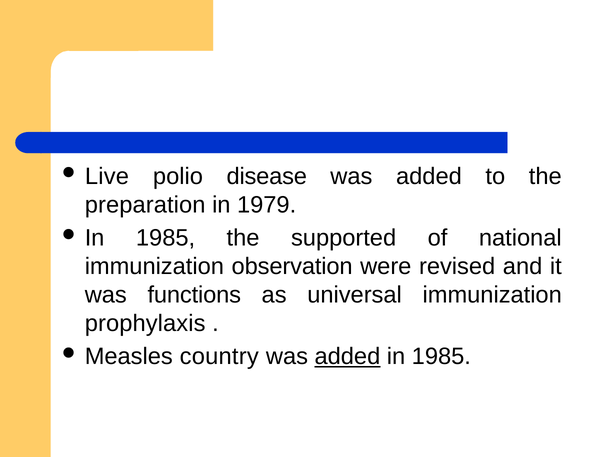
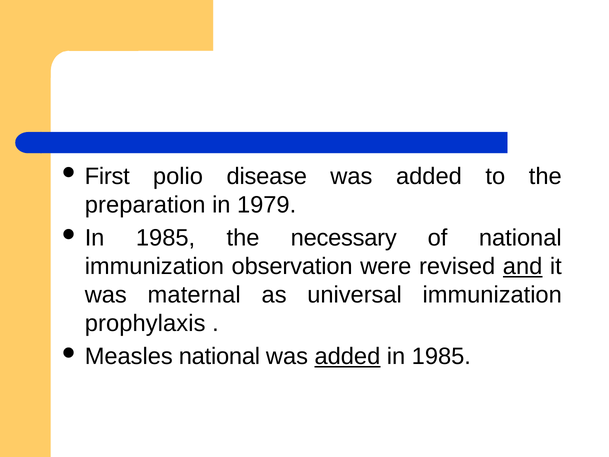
Live: Live -> First (107, 176)
supported: supported -> necessary (344, 238)
and underline: none -> present (523, 266)
functions: functions -> maternal (194, 295)
Measles country: country -> national (219, 356)
